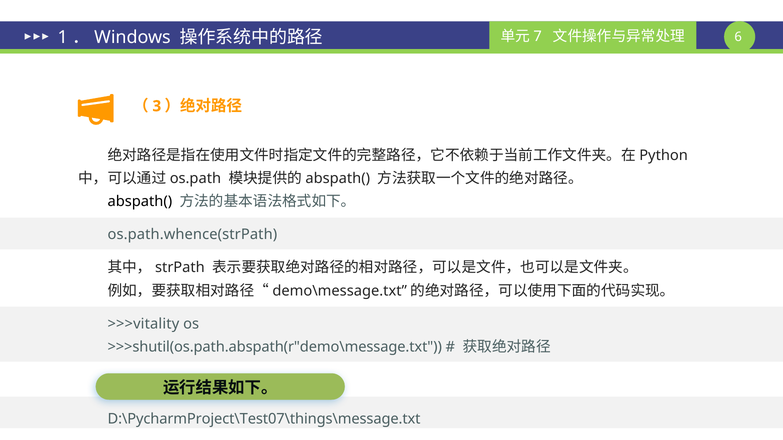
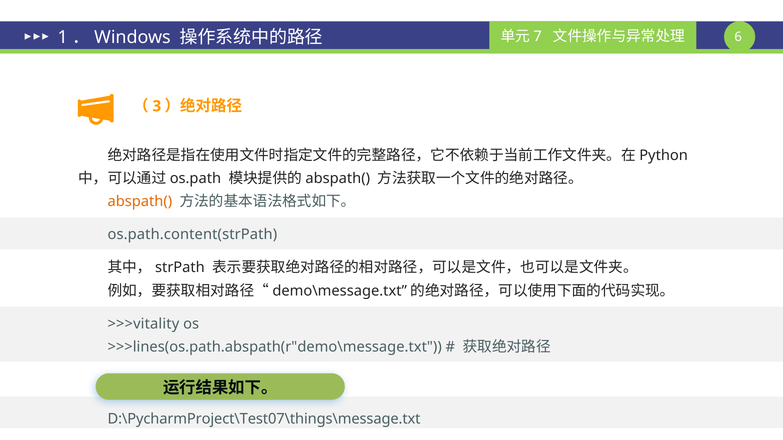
abspath( colour: black -> orange (140, 202)
os.path.whence(strPath: os.path.whence(strPath -> os.path.content(strPath (192, 235)
>>>shutil(os.path.abspath(r"demo\message.txt: >>>shutil(os.path.abspath(r"demo\message.txt -> >>>lines(os.path.abspath(r"demo\message.txt (275, 347)
